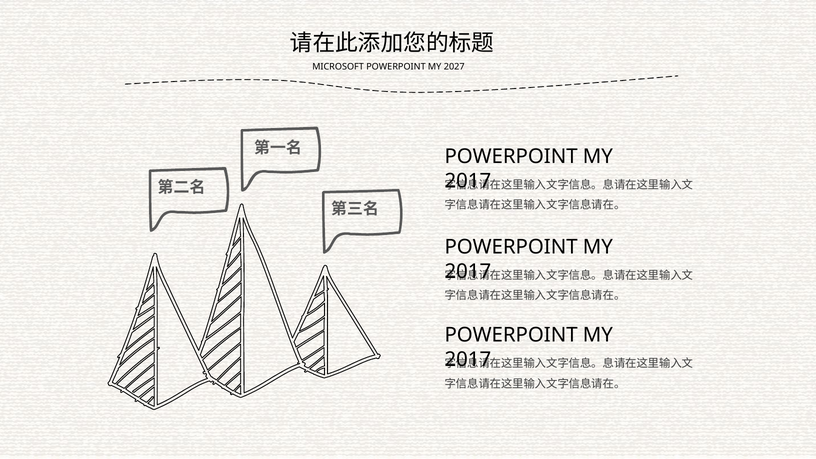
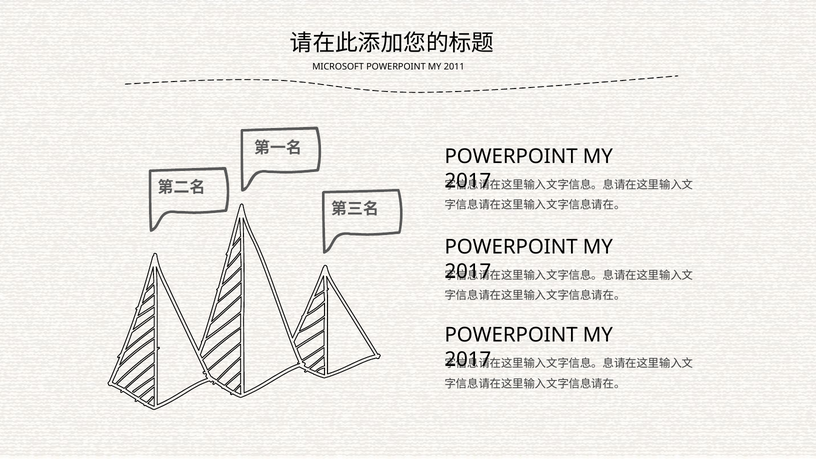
2027: 2027 -> 2011 (454, 67)
